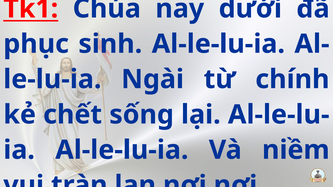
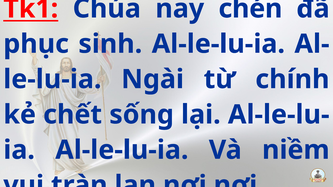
dưới: dưới -> chén (250, 9)
